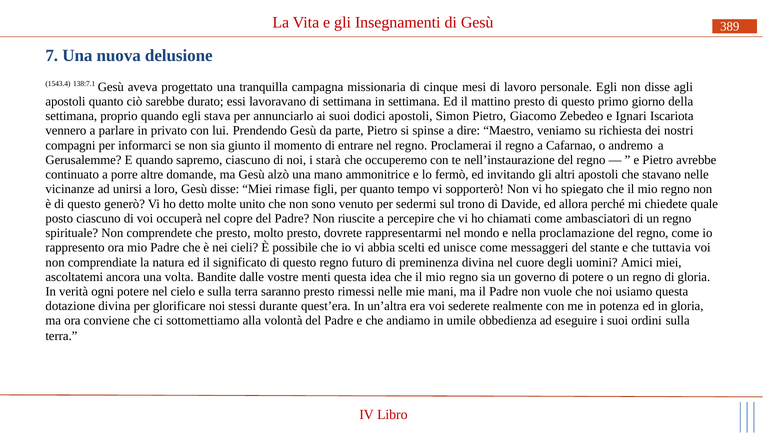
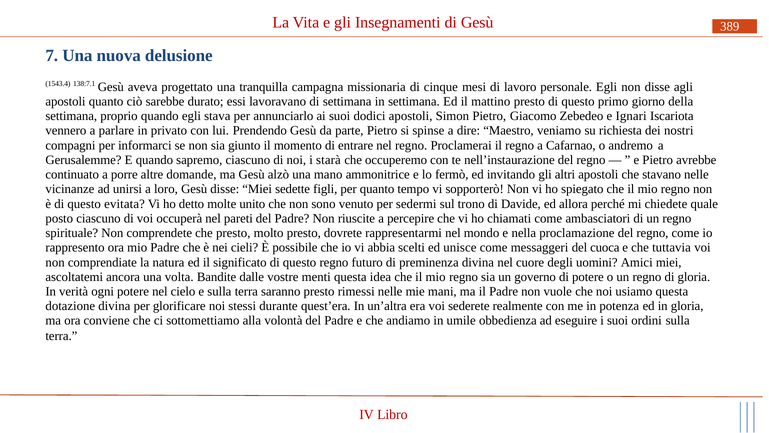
rimase: rimase -> sedette (293, 189)
generò: generò -> evitata (125, 204)
copre: copre -> pareti (238, 218)
stante: stante -> cuoca (605, 248)
